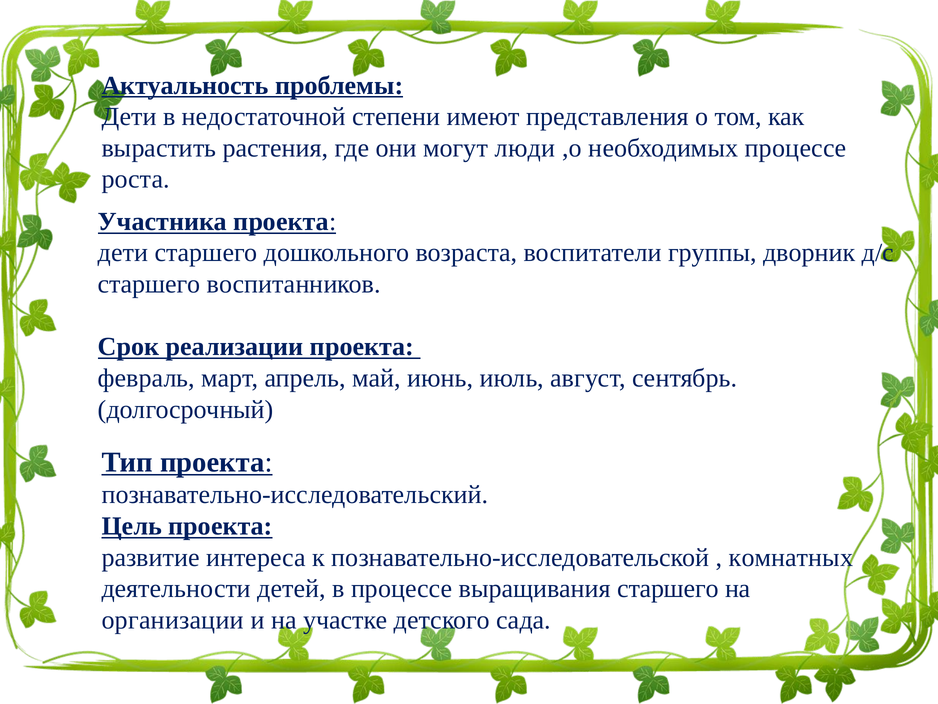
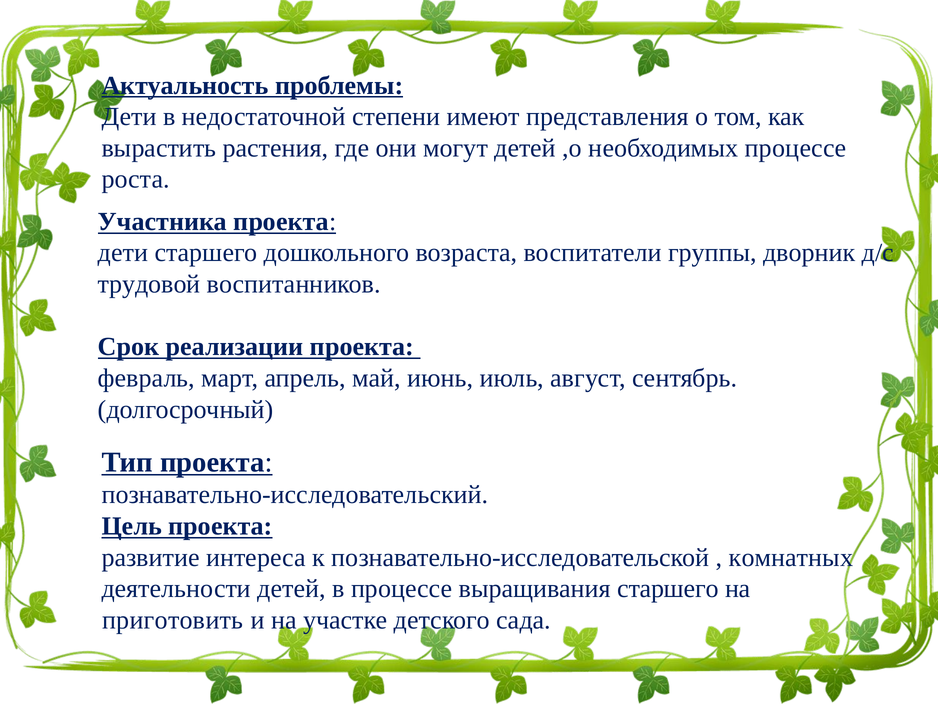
могут люди: люди -> детей (525, 148)
старшего: старшего -> трудовой (149, 284)
организации: организации -> приготовить (173, 620)
